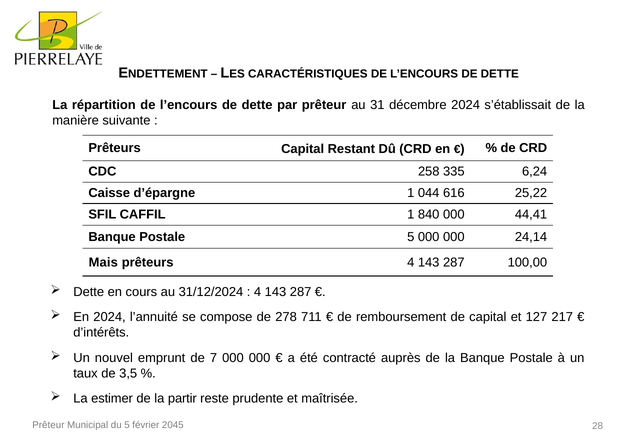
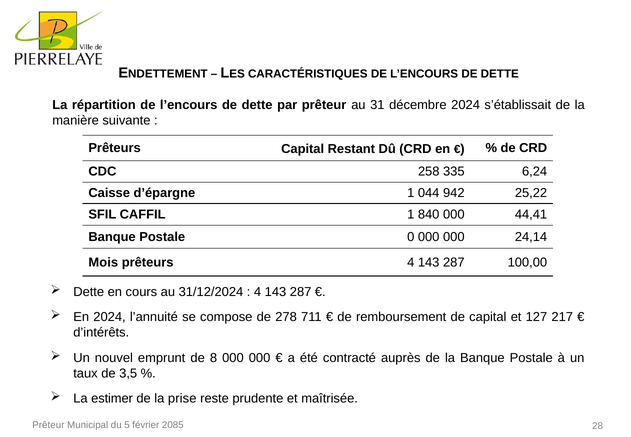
616: 616 -> 942 (454, 193)
Postale 5: 5 -> 0 (411, 237)
Mais: Mais -> Mois (103, 262)
7: 7 -> 8 (213, 358)
partir: partir -> prise (182, 399)
2045: 2045 -> 2085 (173, 425)
